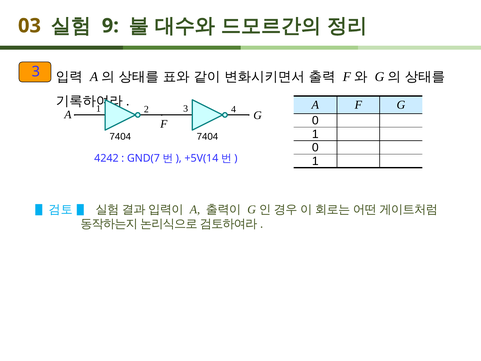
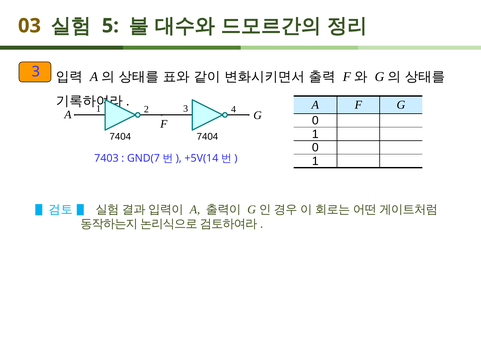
9: 9 -> 5 (110, 26)
4242: 4242 -> 7403 (106, 158)
